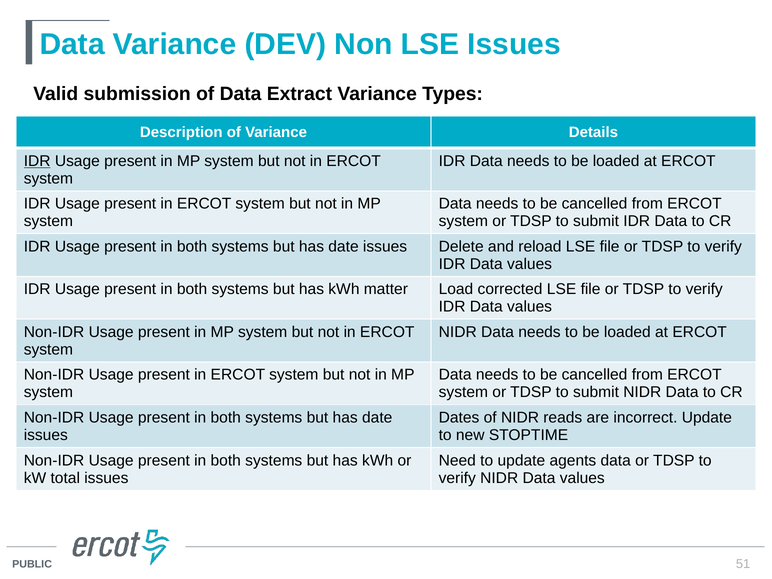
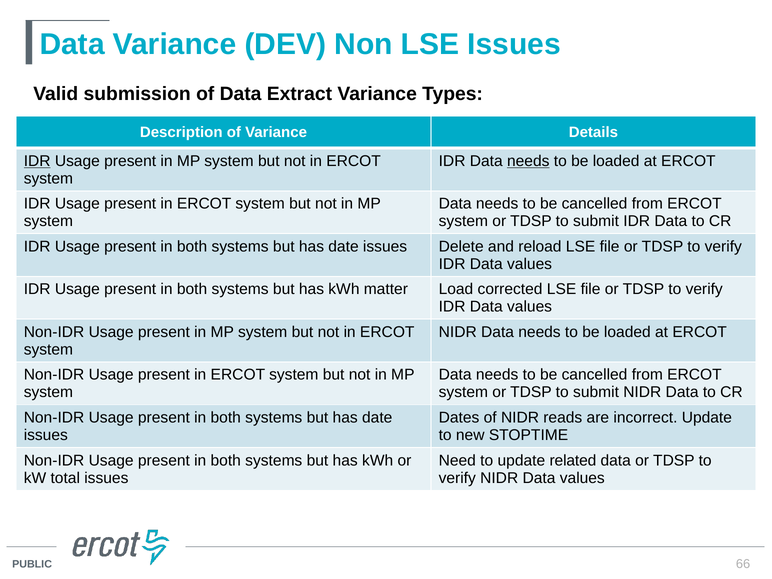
needs underline: none -> present (528, 161)
agents: agents -> related (573, 460)
51: 51 -> 66 (743, 564)
